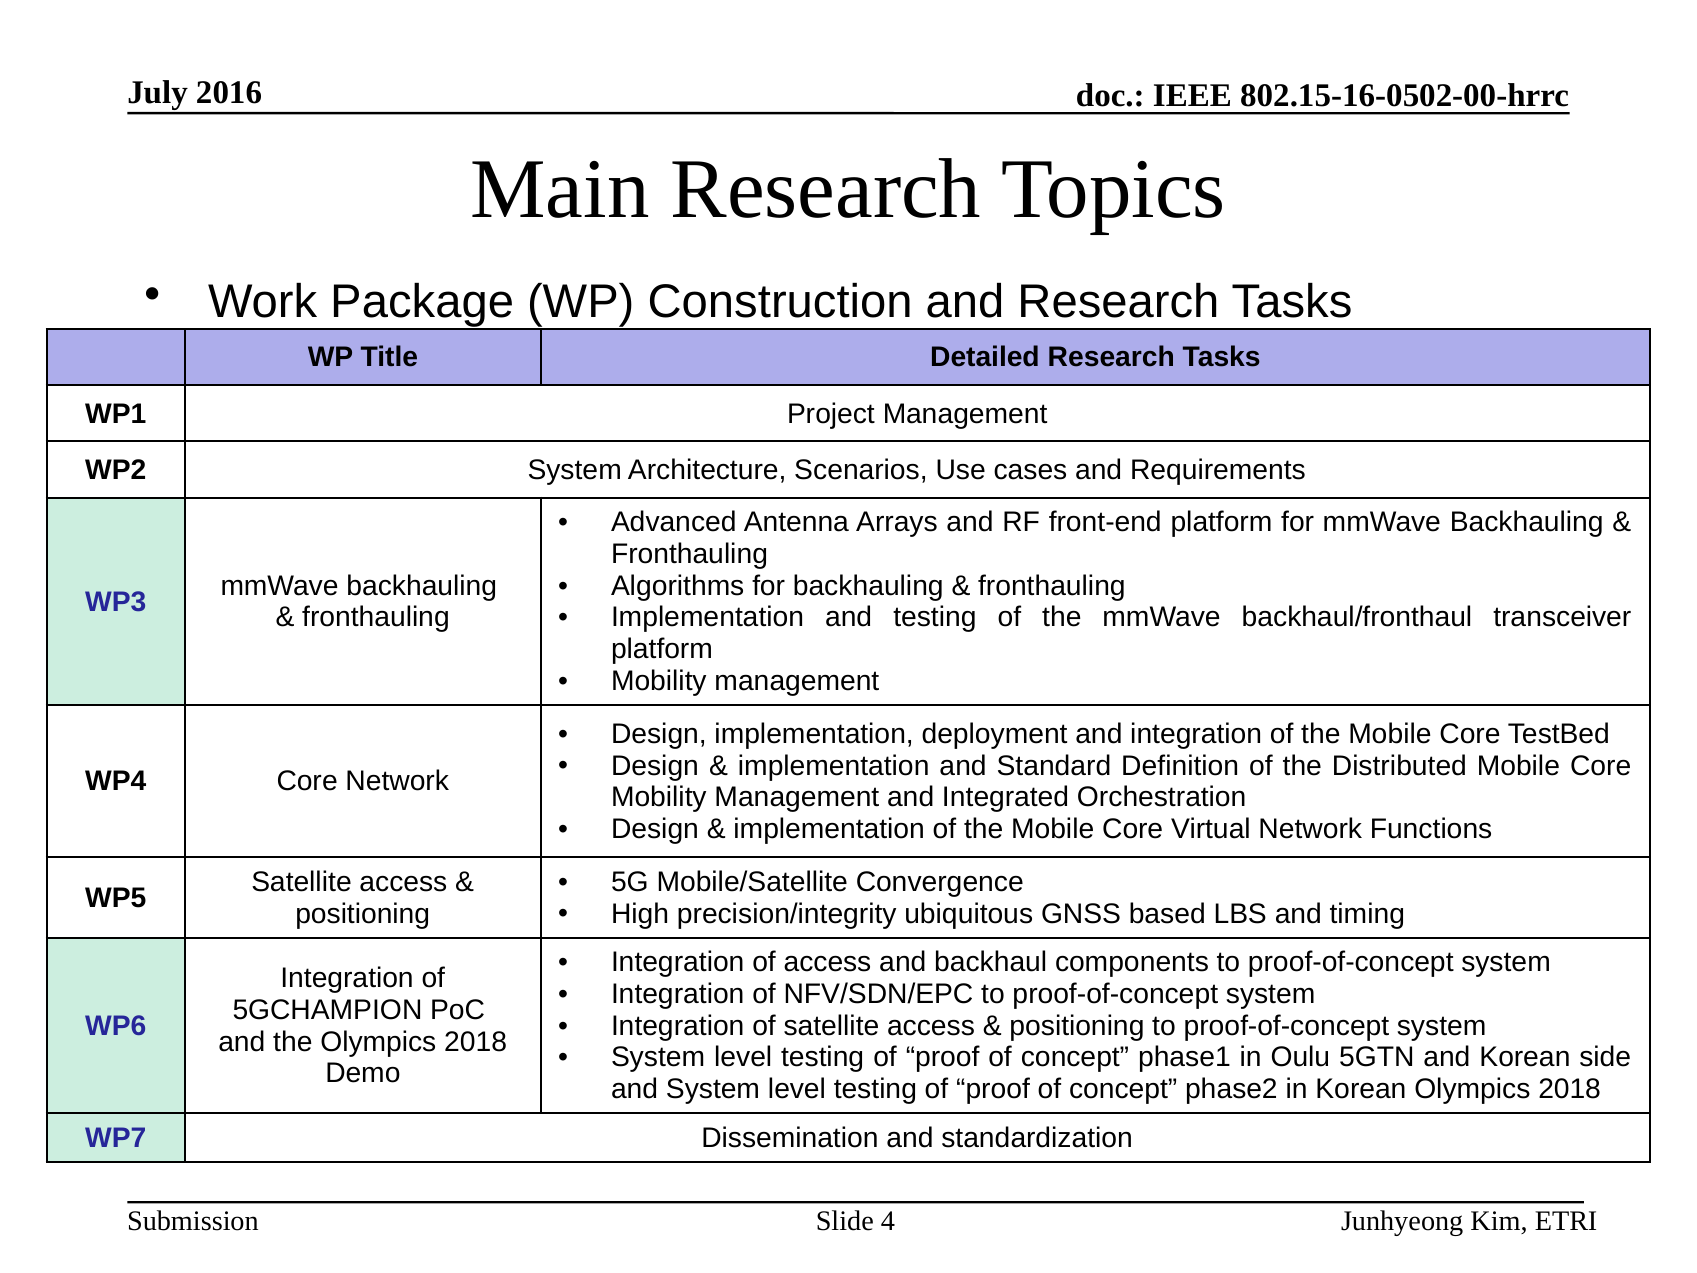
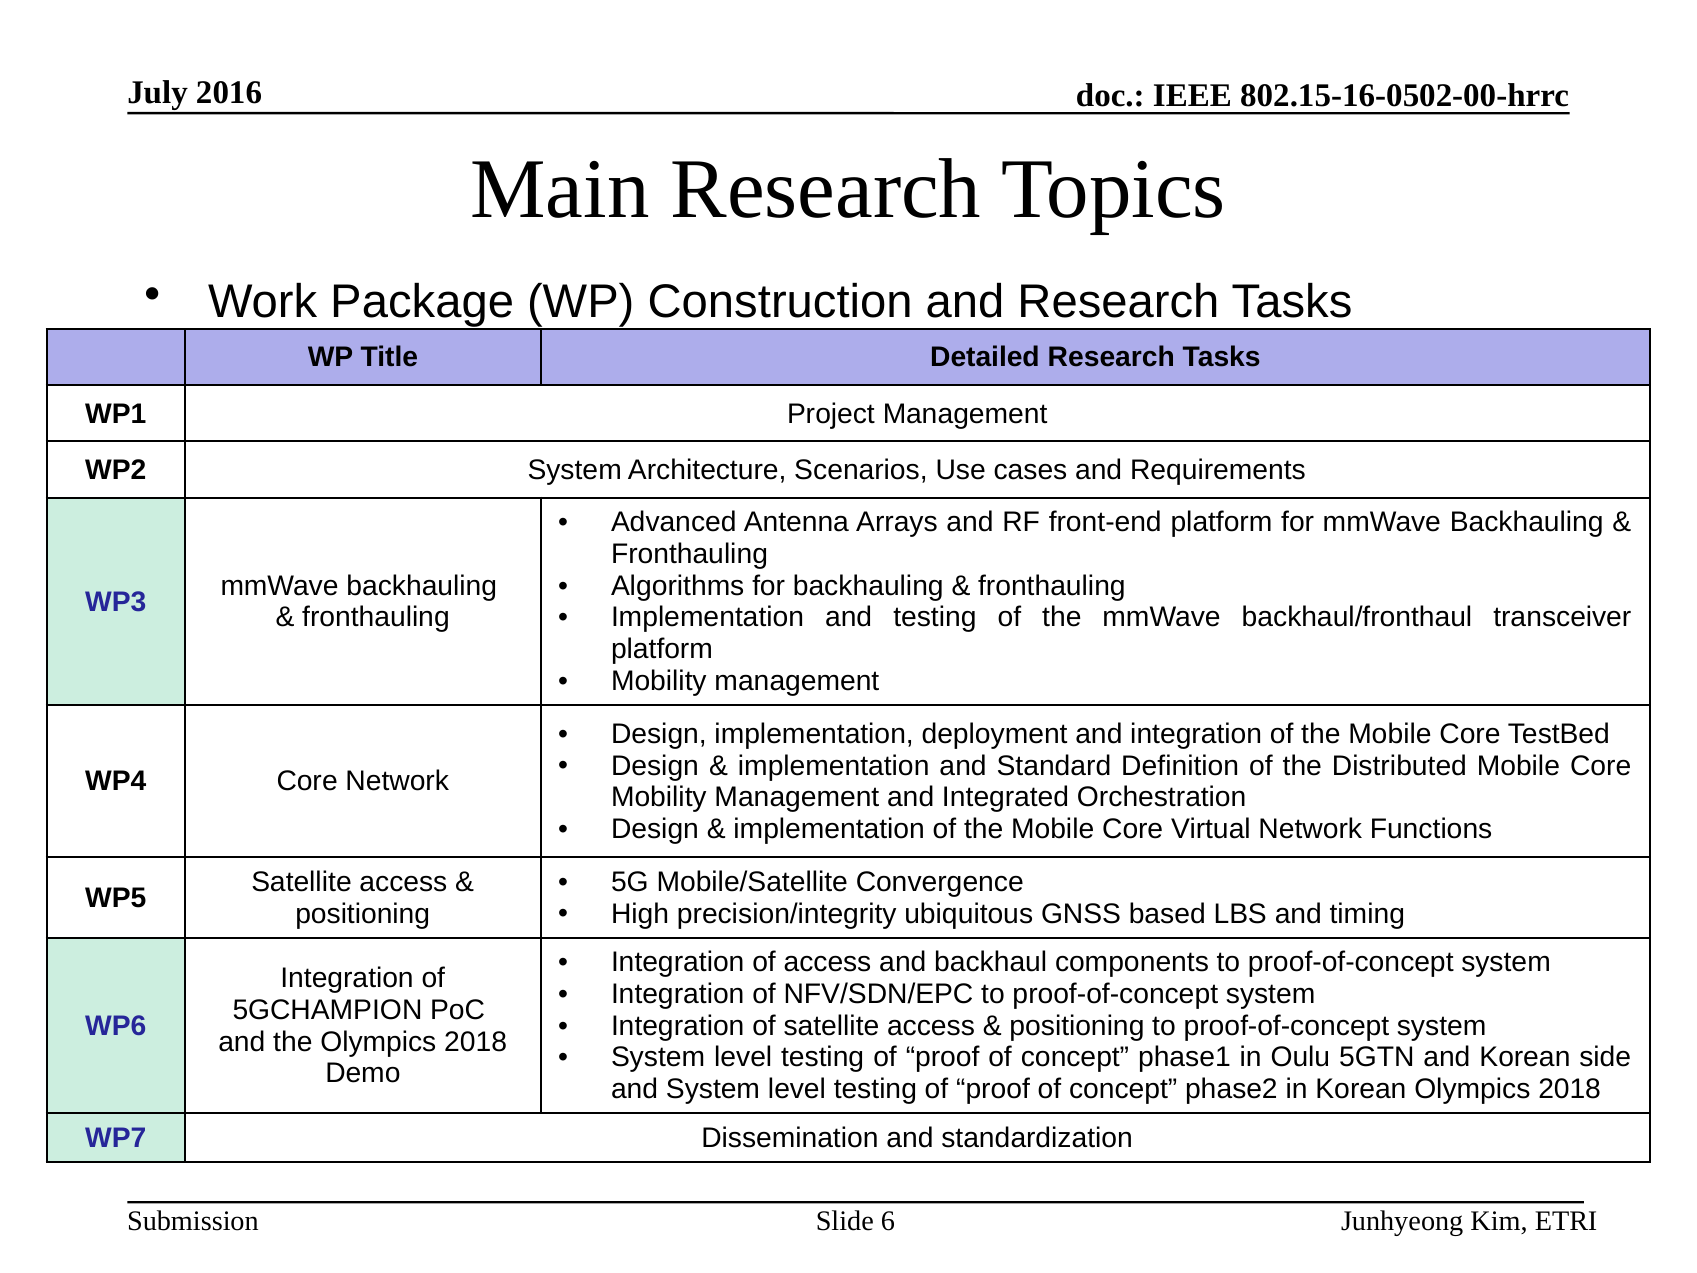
4: 4 -> 6 (888, 1221)
